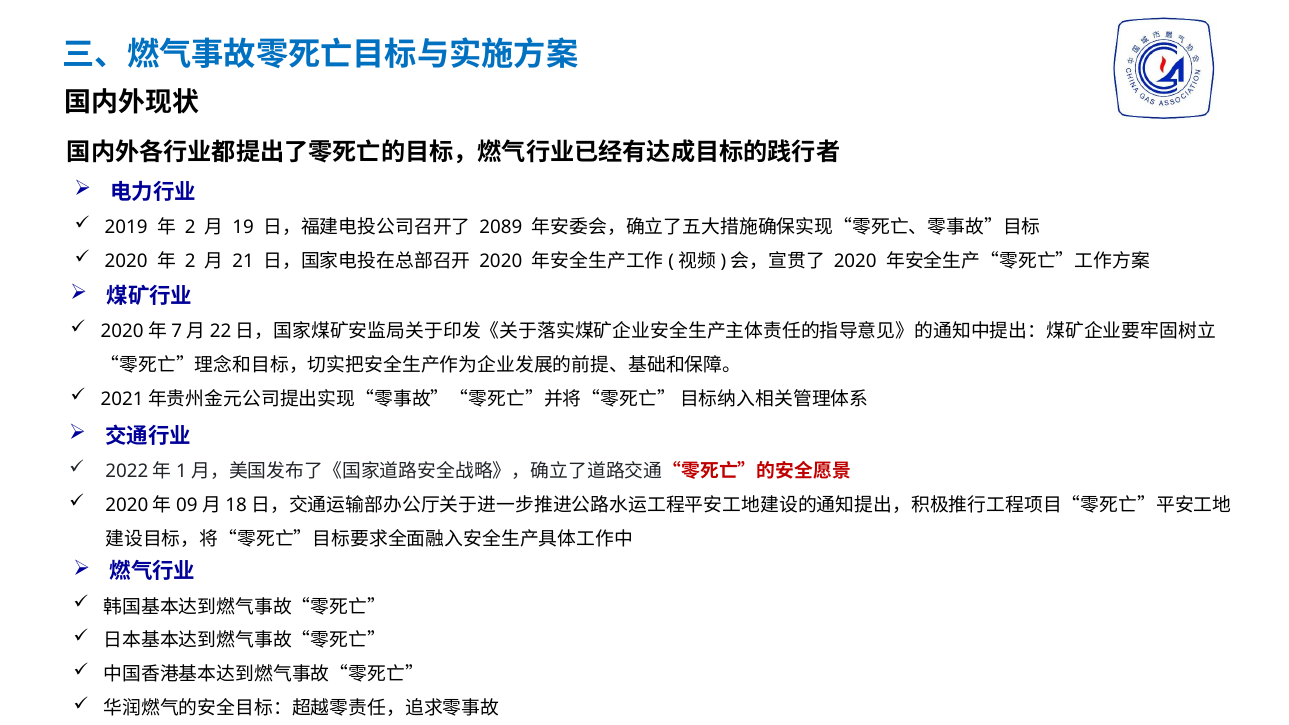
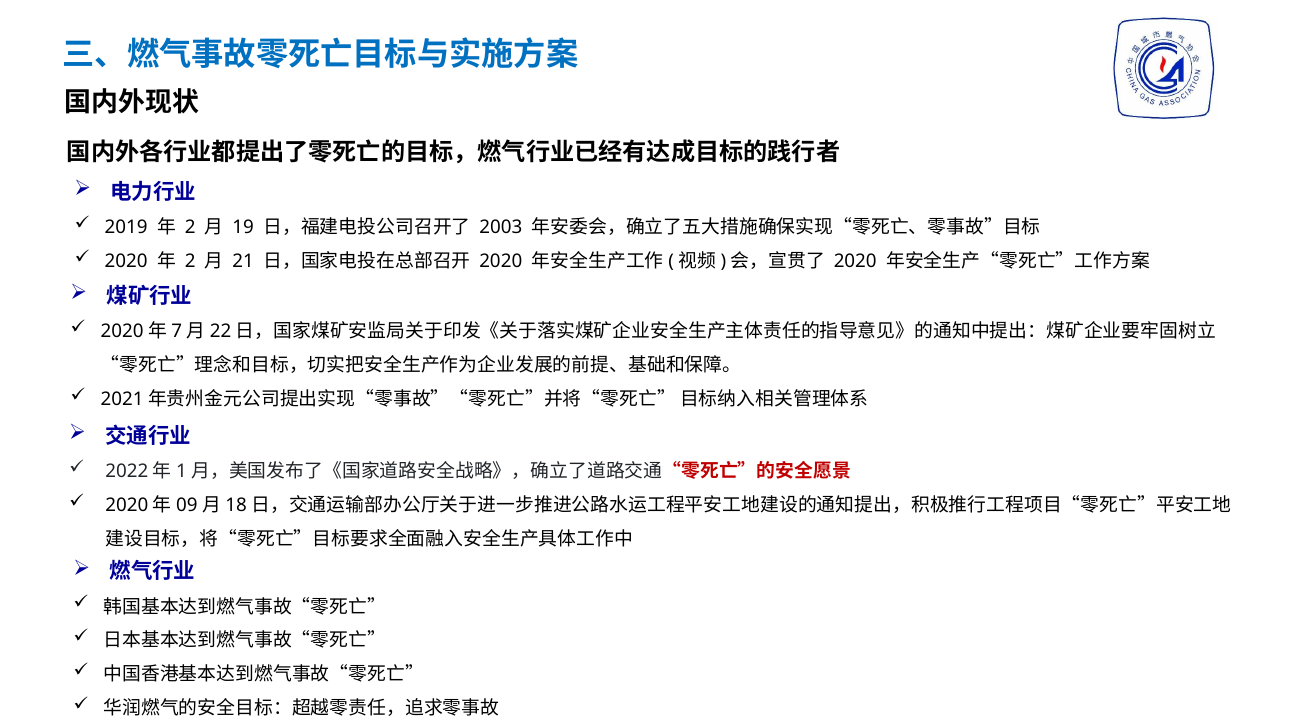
2089: 2089 -> 2003 (501, 227)
